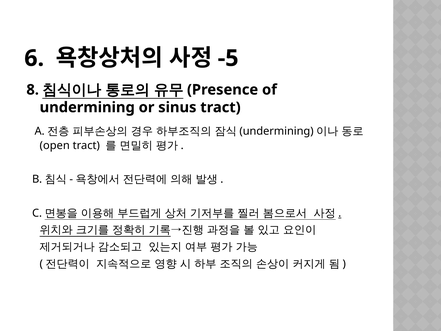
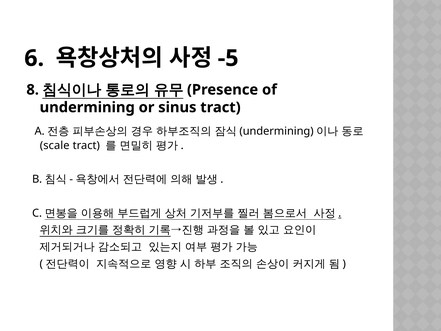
open: open -> scale (55, 145)
